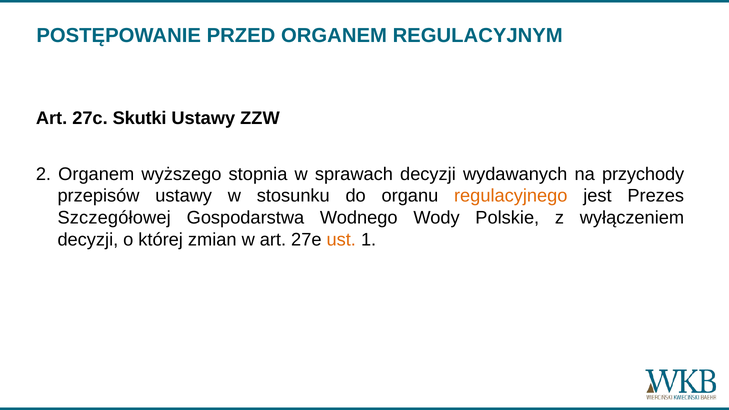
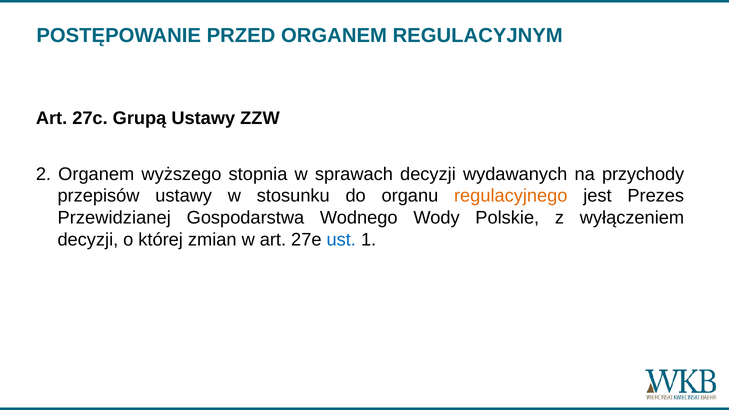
Skutki: Skutki -> Grupą (140, 118)
Szczegółowej: Szczegółowej -> Przewidzianej (114, 218)
ust colour: orange -> blue (341, 240)
